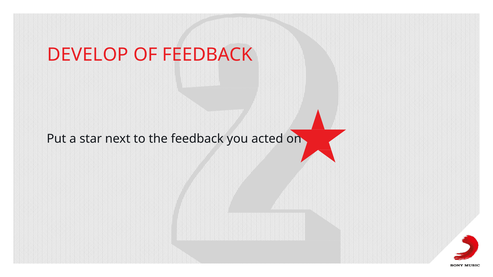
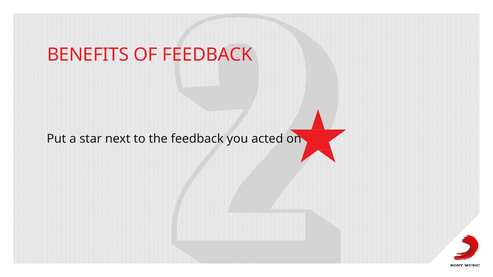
DEVELOP: DEVELOP -> BENEFITS (88, 55)
